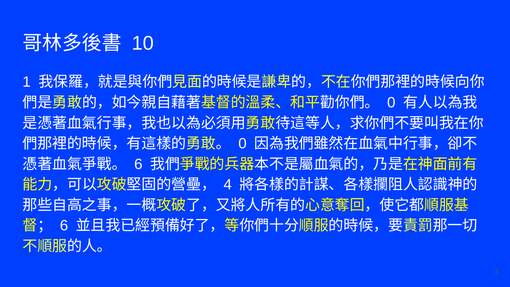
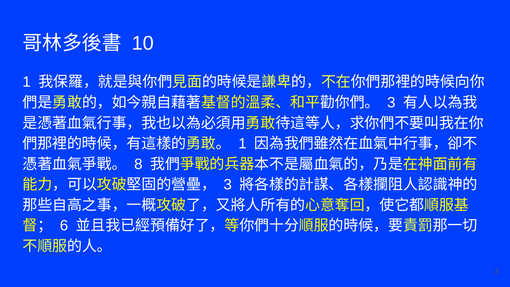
0: 0 -> 3 (391, 103)
0: 0 -> 1 (243, 144)
6: 6 -> 8 (138, 164)
4: 4 -> 3 (228, 185)
